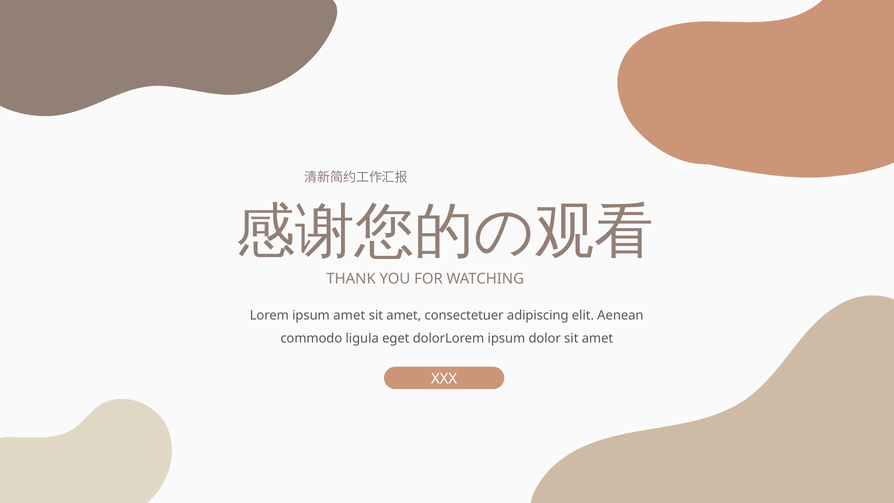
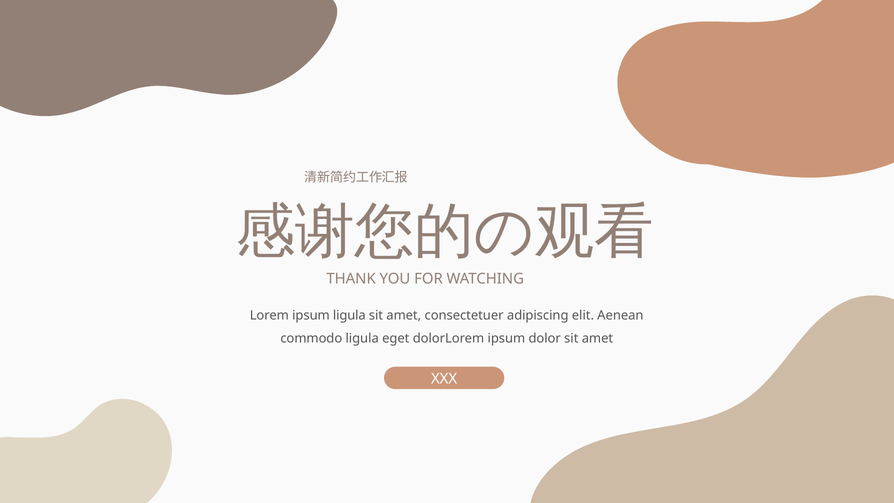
ipsum amet: amet -> ligula (349, 315)
